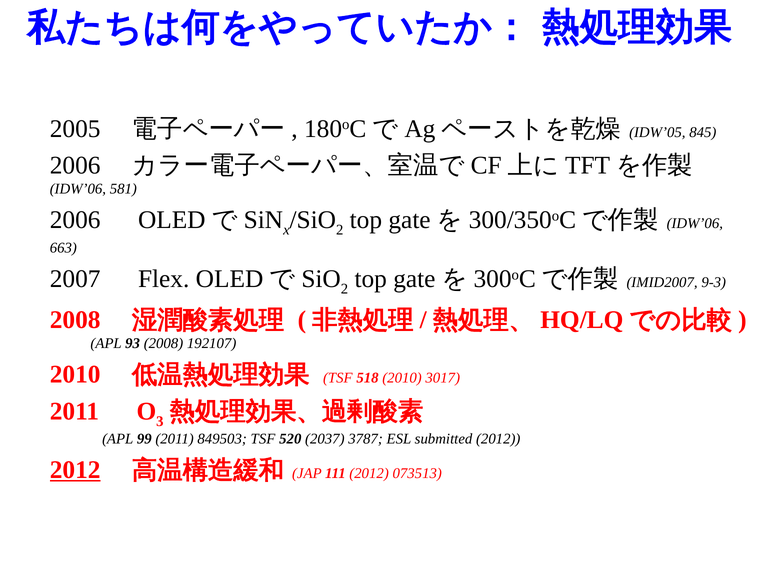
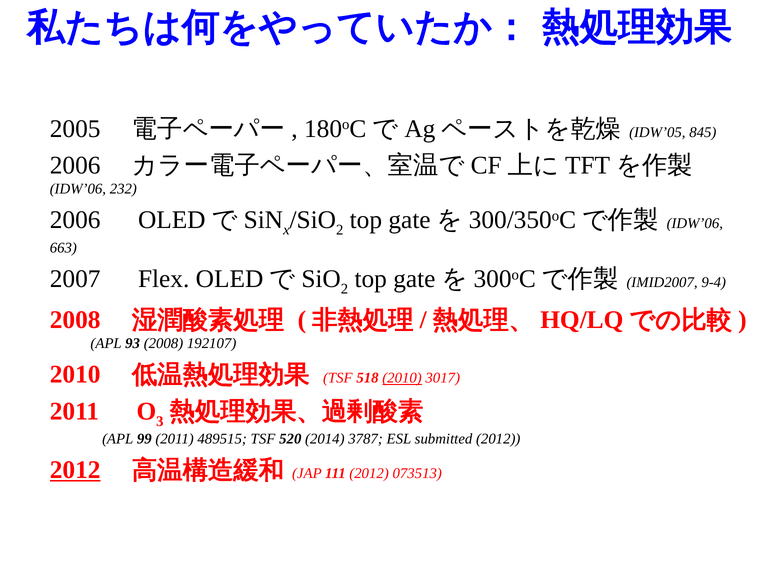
581: 581 -> 232 (123, 189)
9-3: 9-3 -> 9-4 (714, 282)
2010 underline: none -> present (402, 378)
849503: 849503 -> 489515 (222, 439)
2037: 2037 -> 2014 (325, 439)
